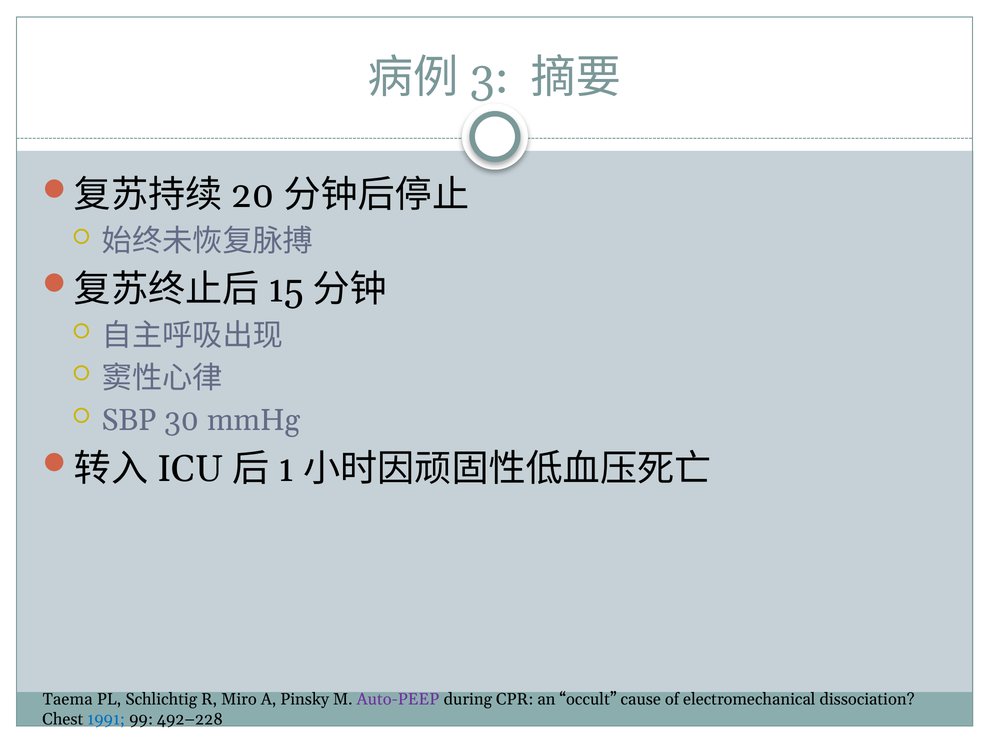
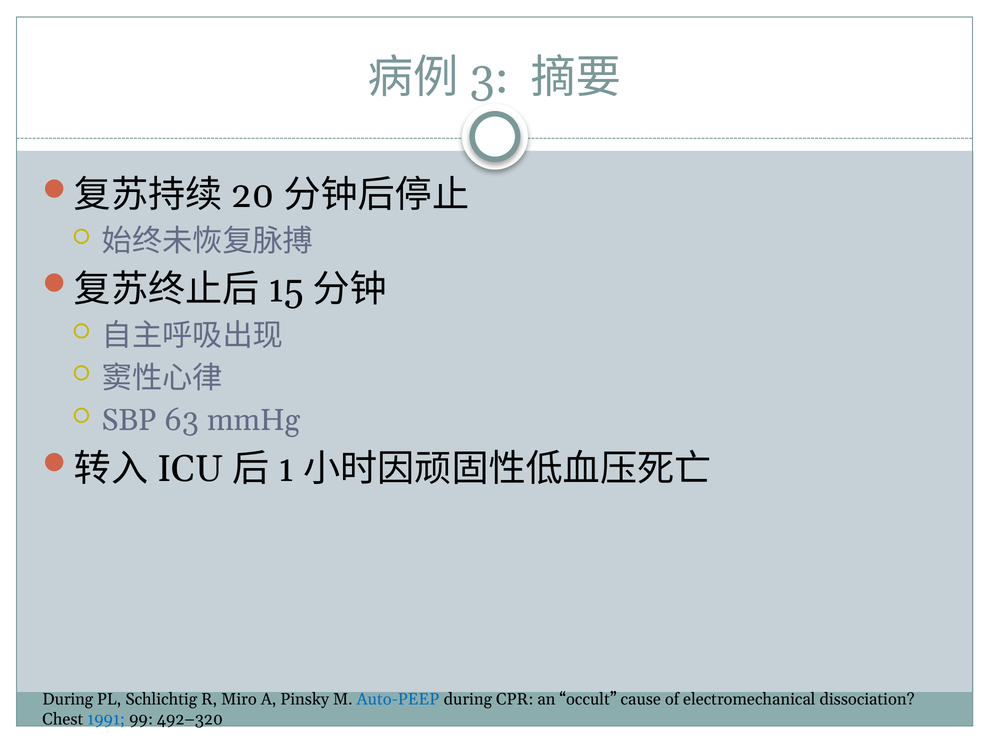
30: 30 -> 63 (182, 420)
Taema: Taema -> During (68, 699)
Auto-PEEP colour: purple -> blue (398, 699)
492–228: 492–228 -> 492–320 (190, 719)
